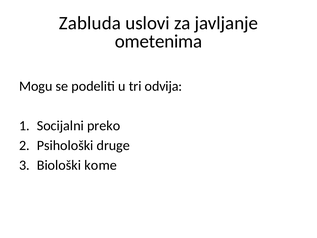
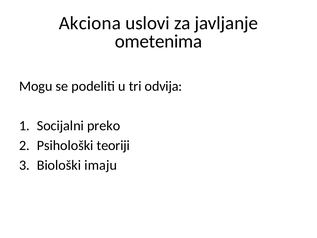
Zabluda: Zabluda -> Akciona (90, 23)
druge: druge -> teoriji (113, 145)
kome: kome -> imaju (101, 165)
